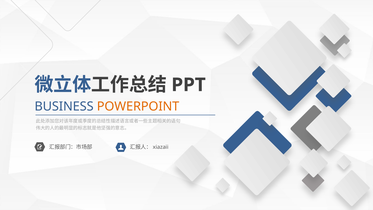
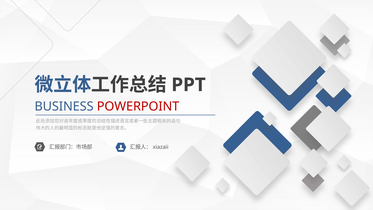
POWERPOINT colour: orange -> red (138, 106)
